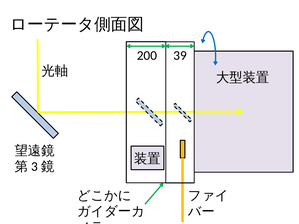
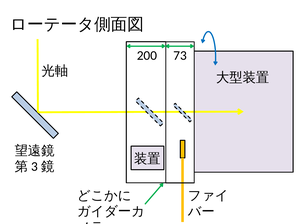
39: 39 -> 73 (180, 55)
